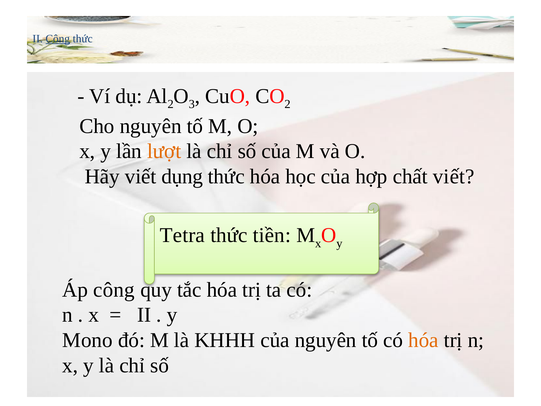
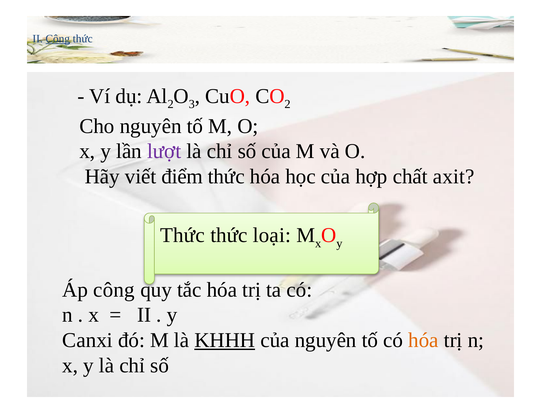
lượt colour: orange -> purple (164, 151)
dụng: dụng -> điểm (182, 177)
chất viết: viết -> axit (454, 177)
Tetra: Tetra -> Thức (182, 235)
tiền: tiền -> loại (272, 235)
Mono: Mono -> Canxi (88, 340)
KHHH underline: none -> present (225, 340)
